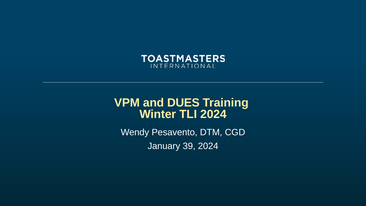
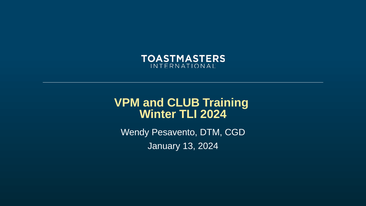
DUES: DUES -> CLUB (183, 103)
39: 39 -> 13 (189, 146)
